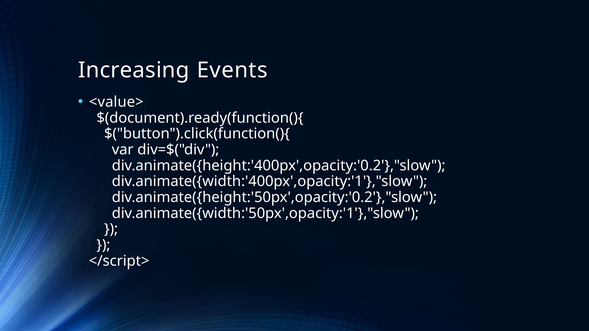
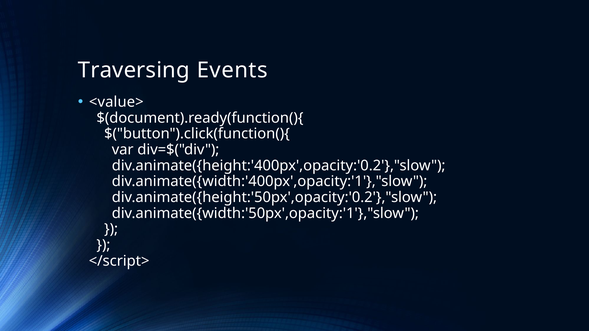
Increasing: Increasing -> Traversing (134, 70)
